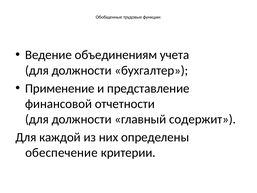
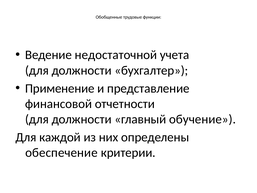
объединениям: объединениям -> недостаточной (116, 55)
содержит: содержит -> обучение (203, 119)
